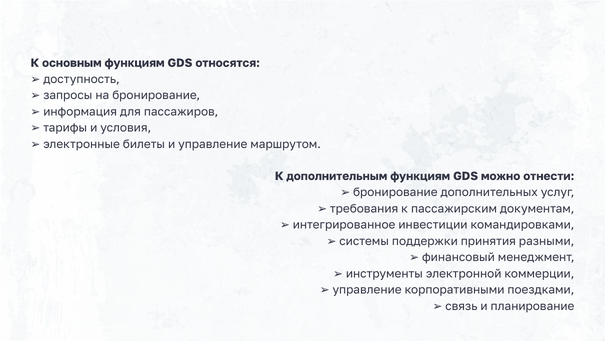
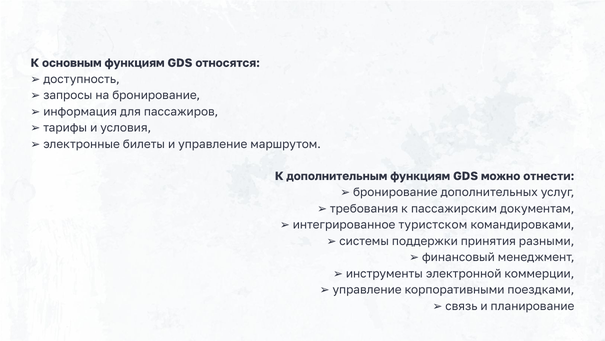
инвестиции: инвестиции -> туристском (433, 224)
